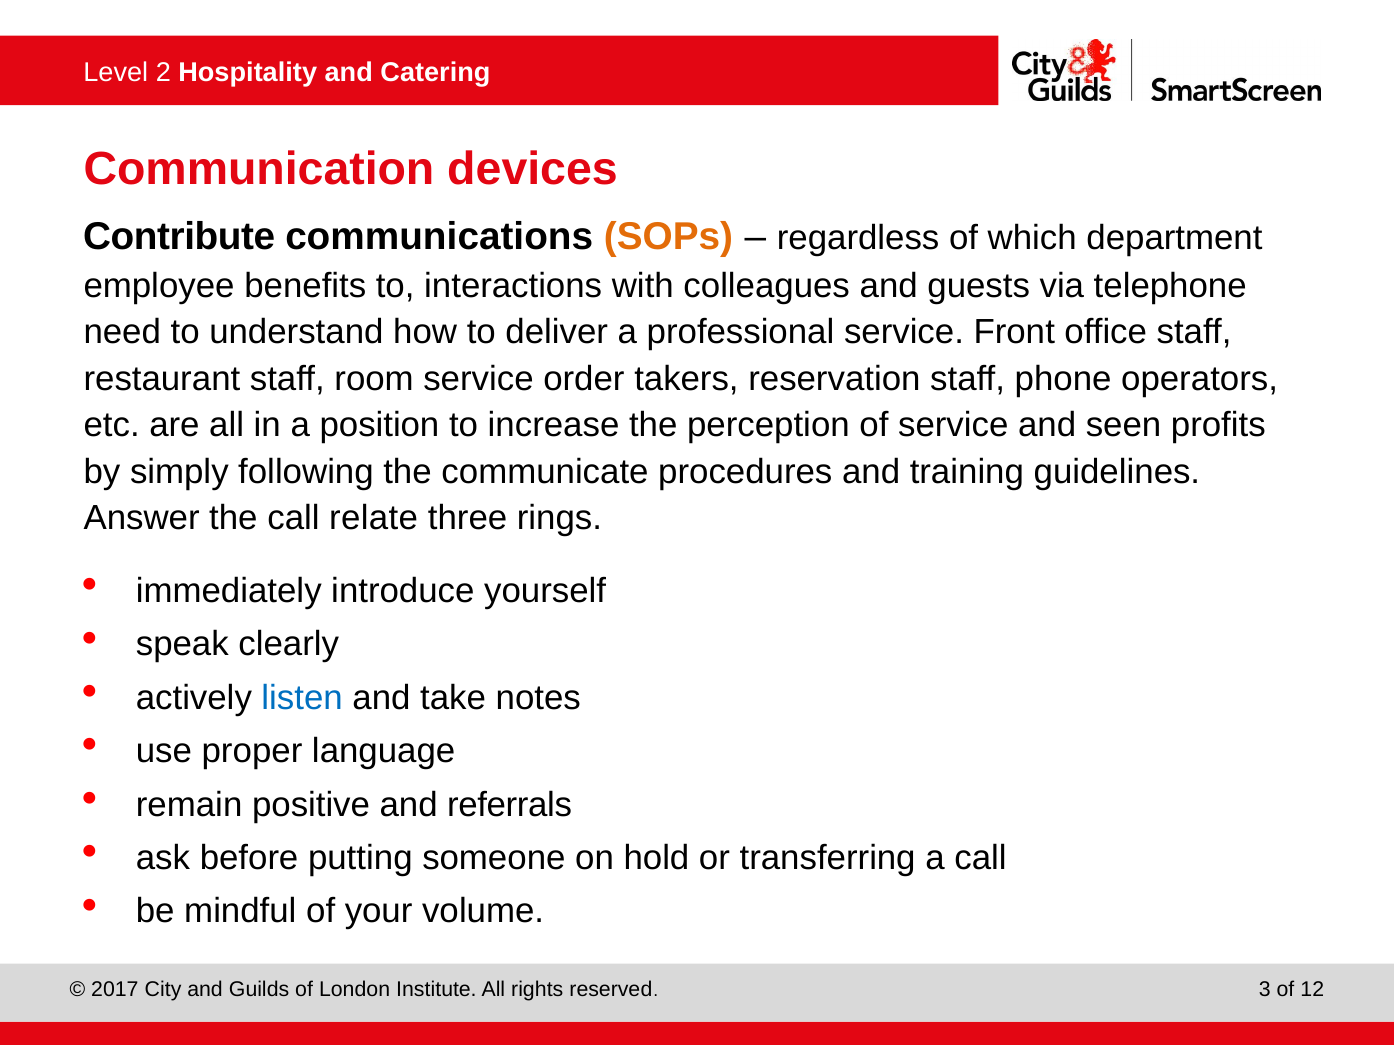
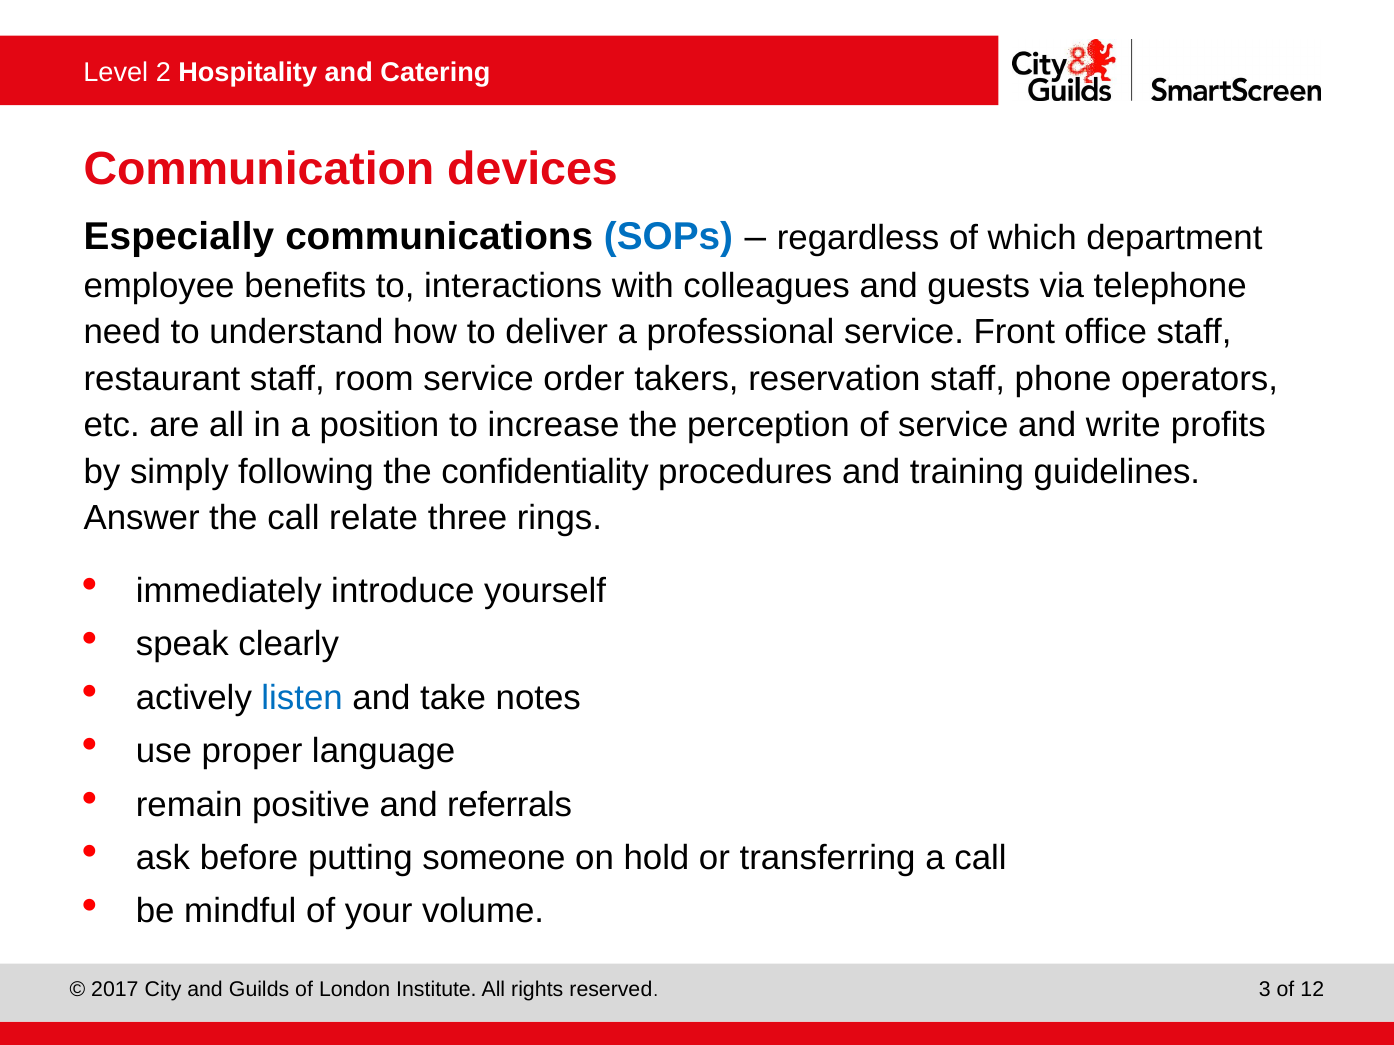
Contribute: Contribute -> Especially (179, 237)
SOPs colour: orange -> blue (669, 237)
seen: seen -> write (1123, 425)
communicate: communicate -> confidentiality (545, 472)
